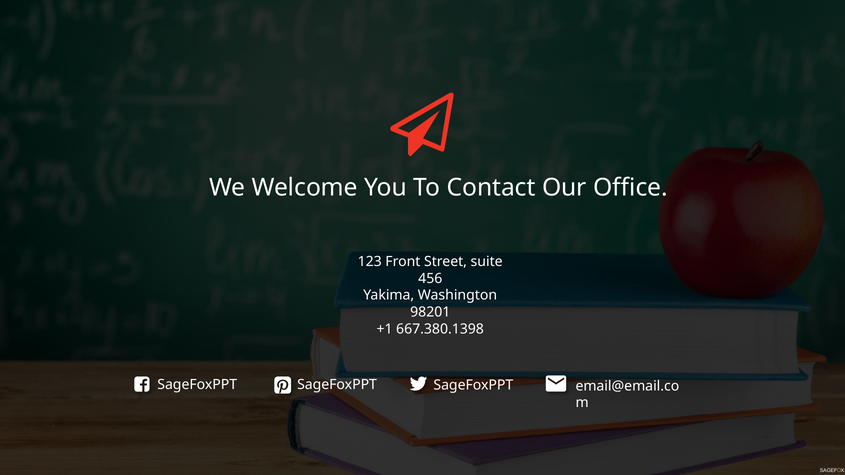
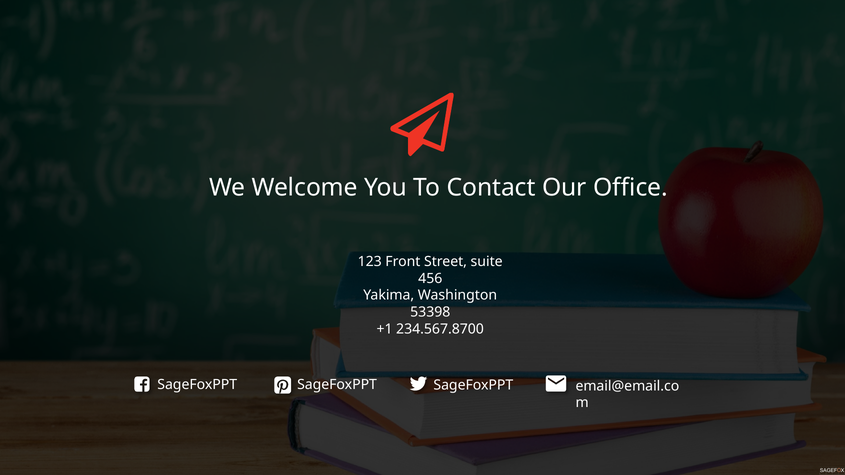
98201: 98201 -> 53398 (430, 312)
667.380.1398: 667.380.1398 -> 234.567.8700 (440, 329)
